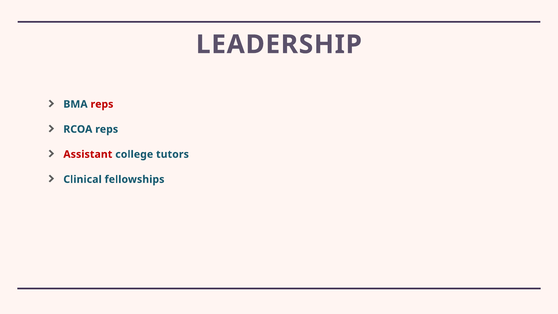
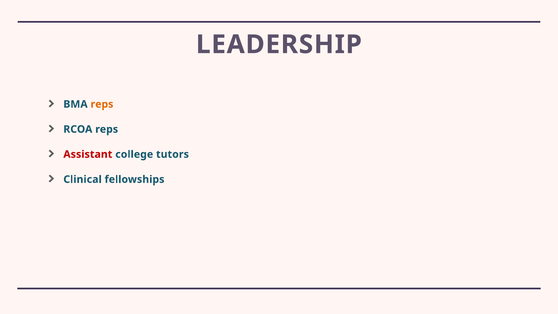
reps colour: red -> orange (102, 104)
